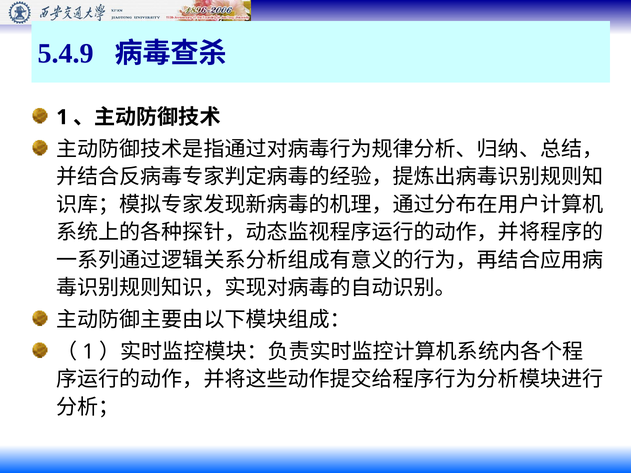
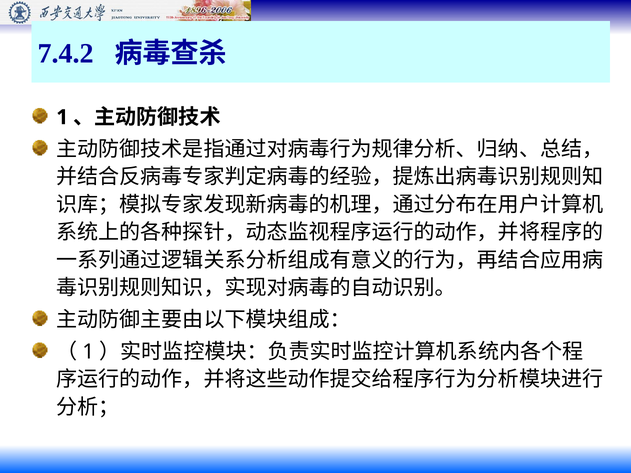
5.4.9: 5.4.9 -> 7.4.2 (66, 54)
